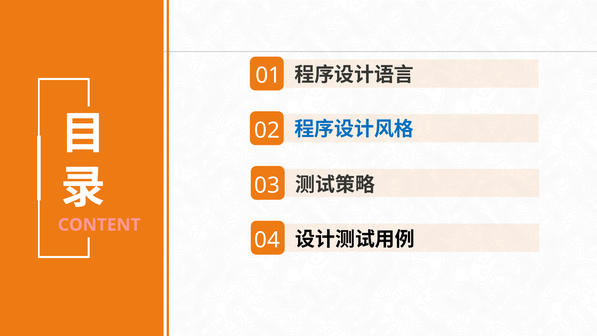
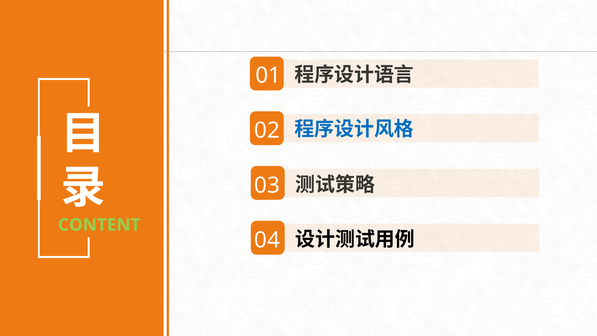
CONTENT colour: pink -> light green (99, 225)
